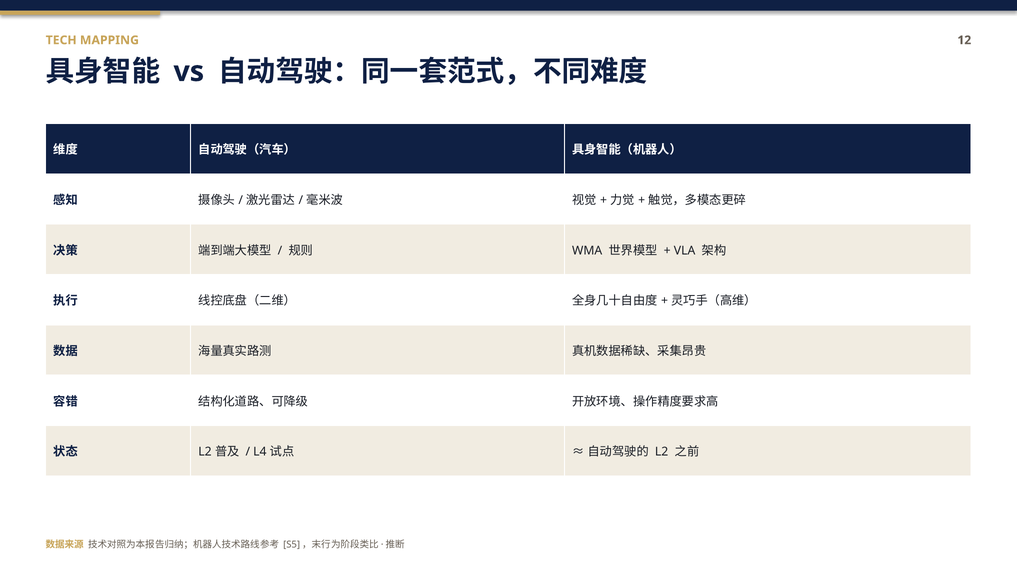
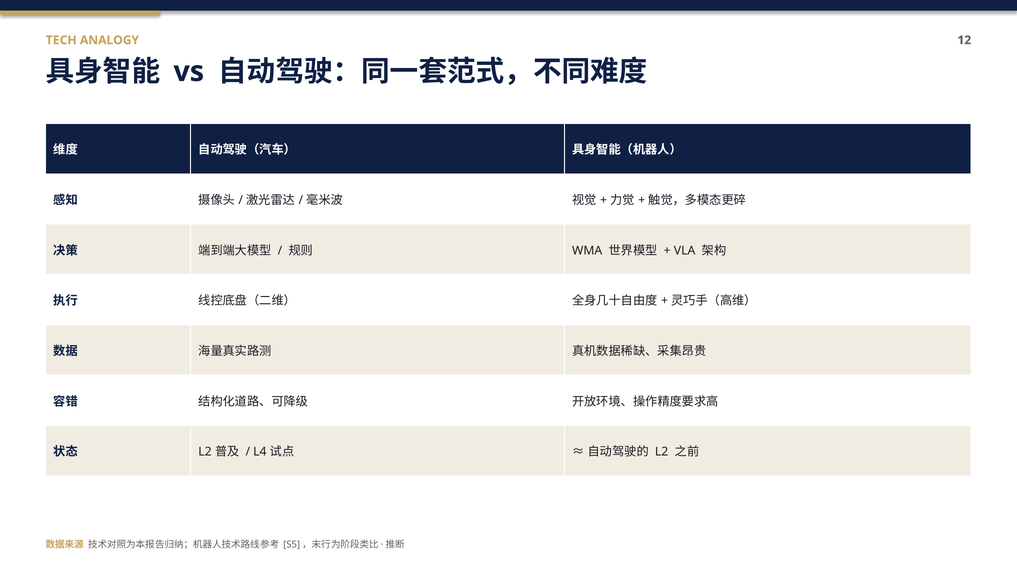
MAPPING: MAPPING -> ANALOGY (110, 40)
